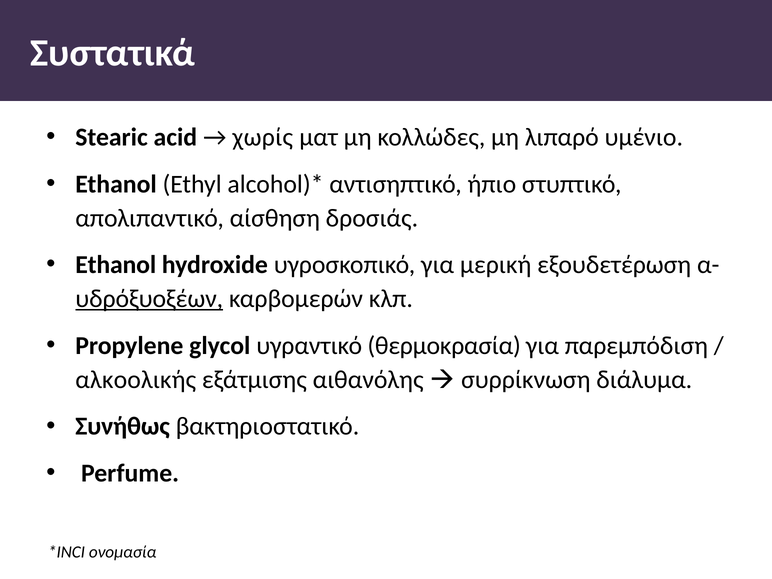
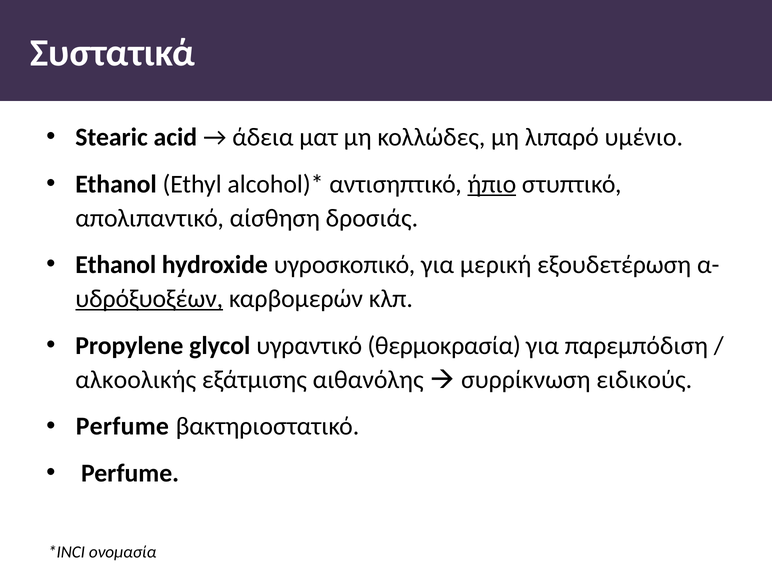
χωρίς: χωρίς -> άδεια (263, 137)
ήπιο underline: none -> present (492, 184)
διάλυμα: διάλυμα -> ειδικούς (644, 380)
Συνήθως: Συνήθως -> Perfume (122, 426)
